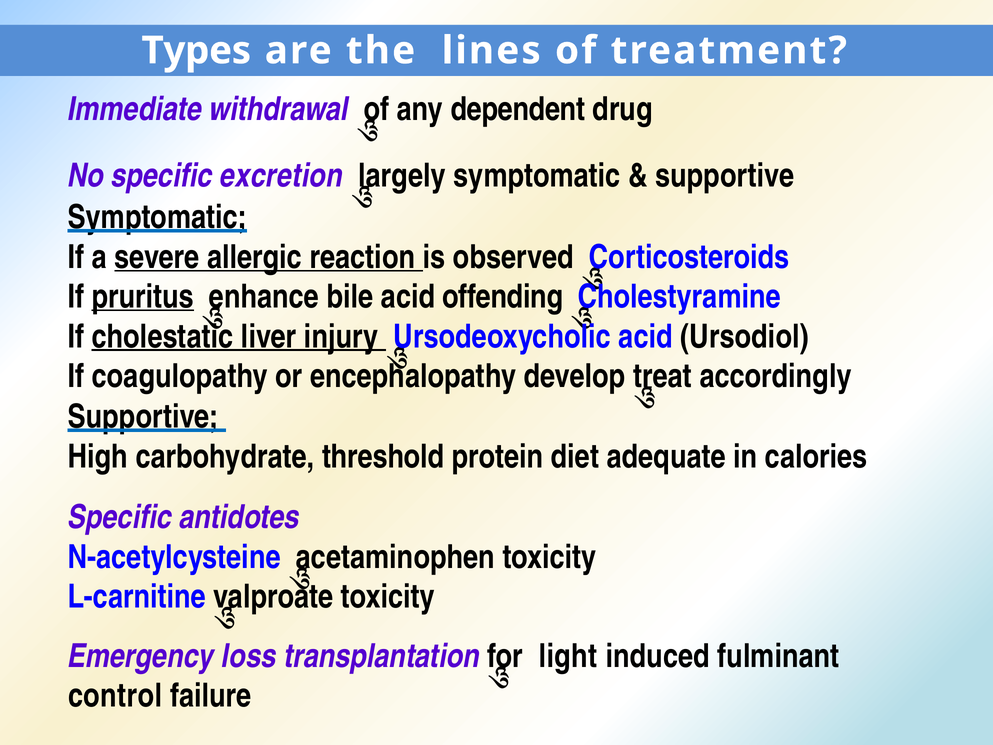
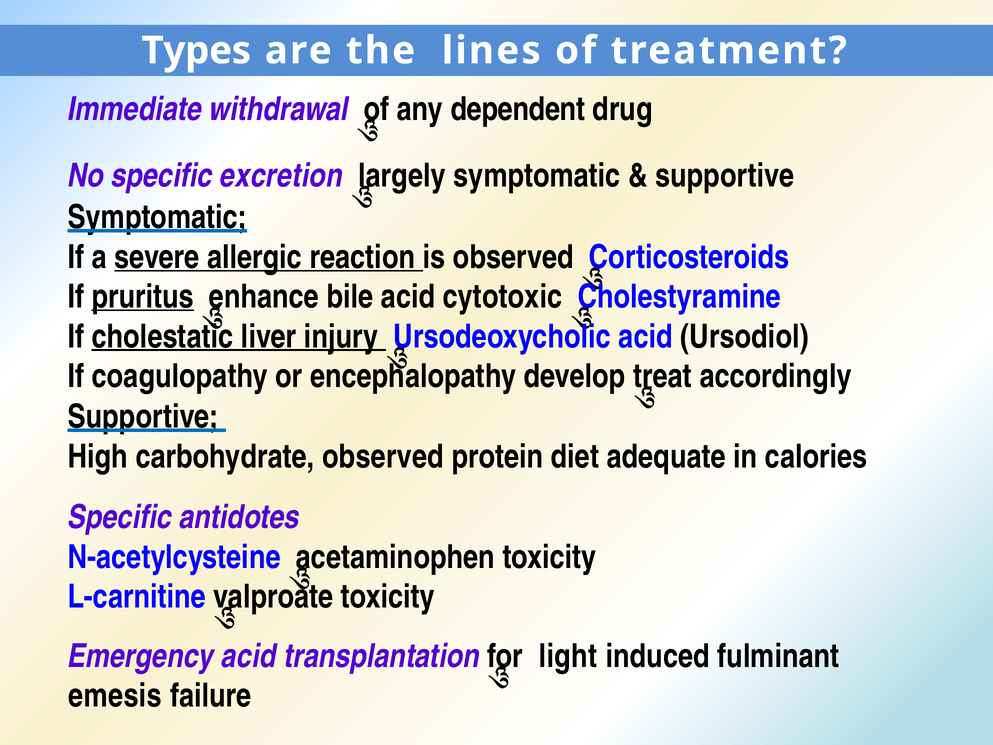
offending: offending -> cytotoxic (503, 297)
carbohydrate threshold: threshold -> observed (383, 456)
Emergency loss: loss -> acid (249, 656)
control: control -> emesis (115, 696)
